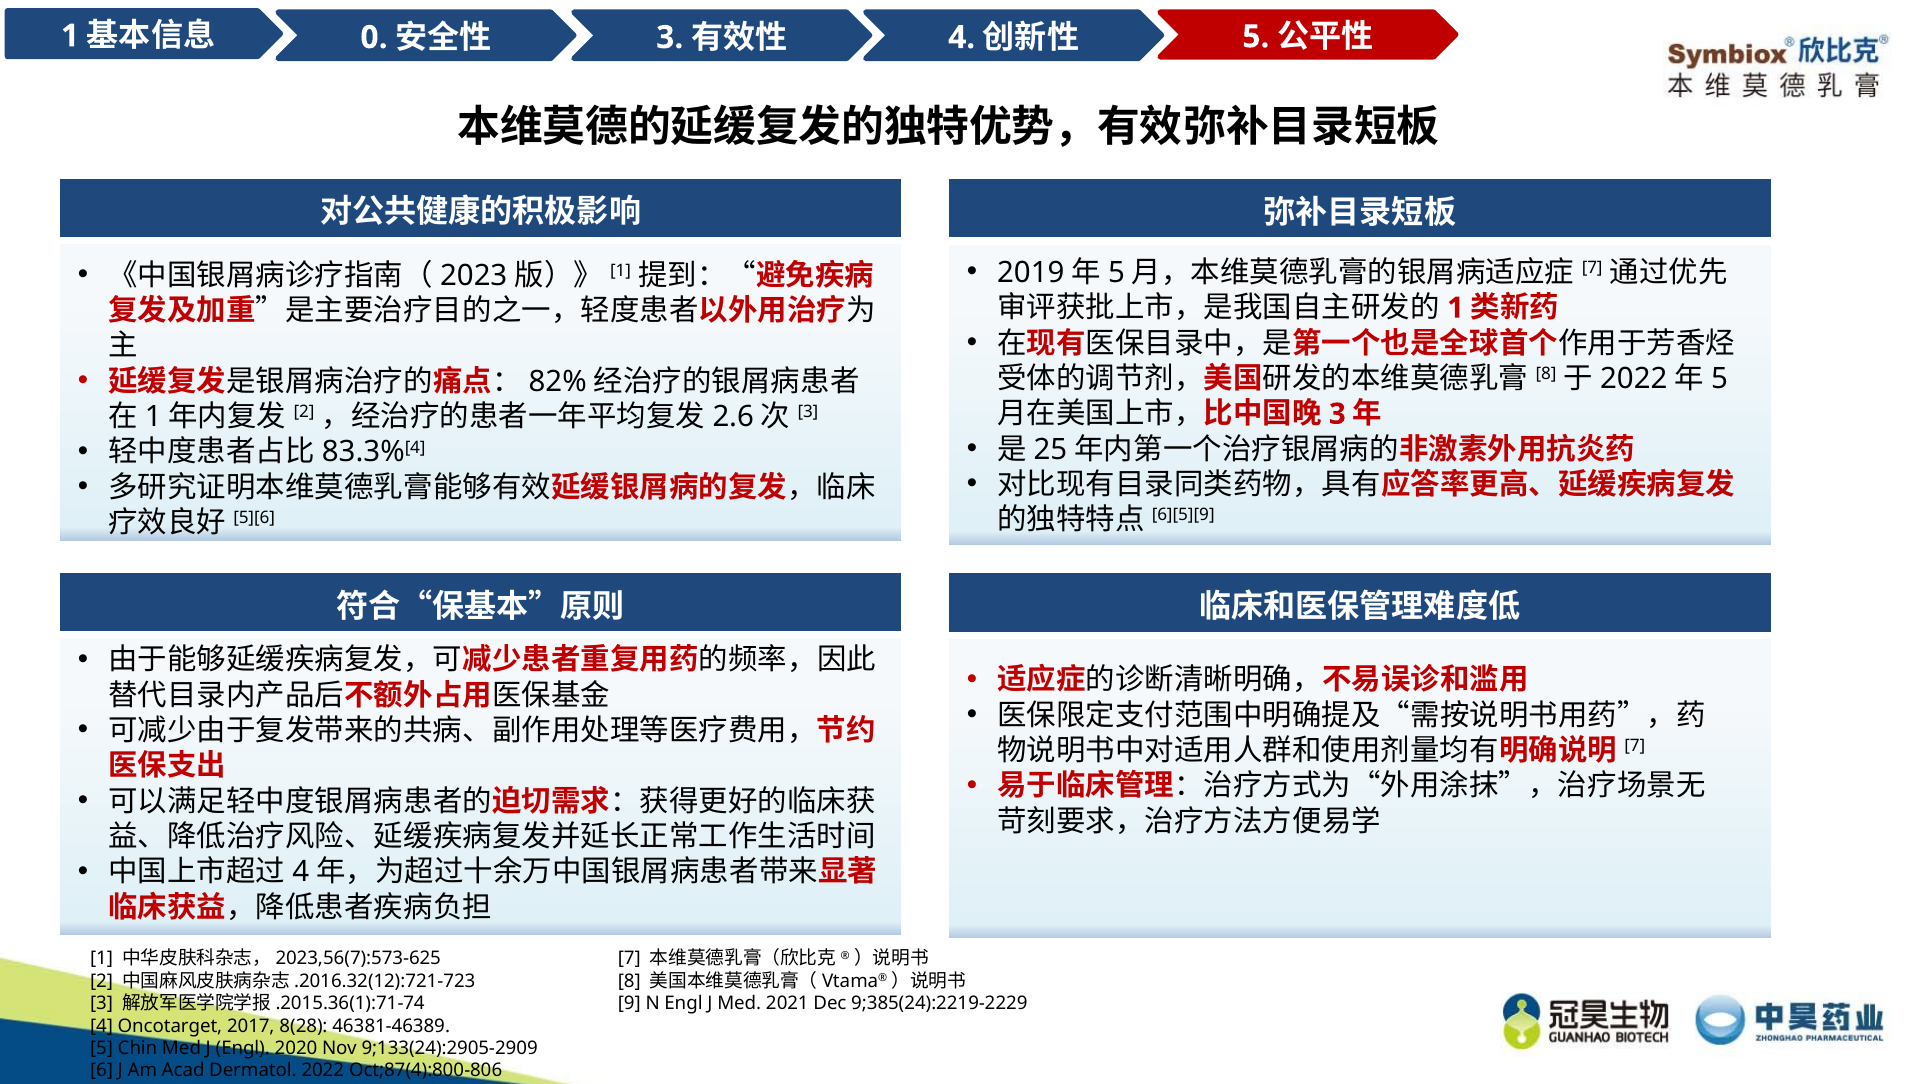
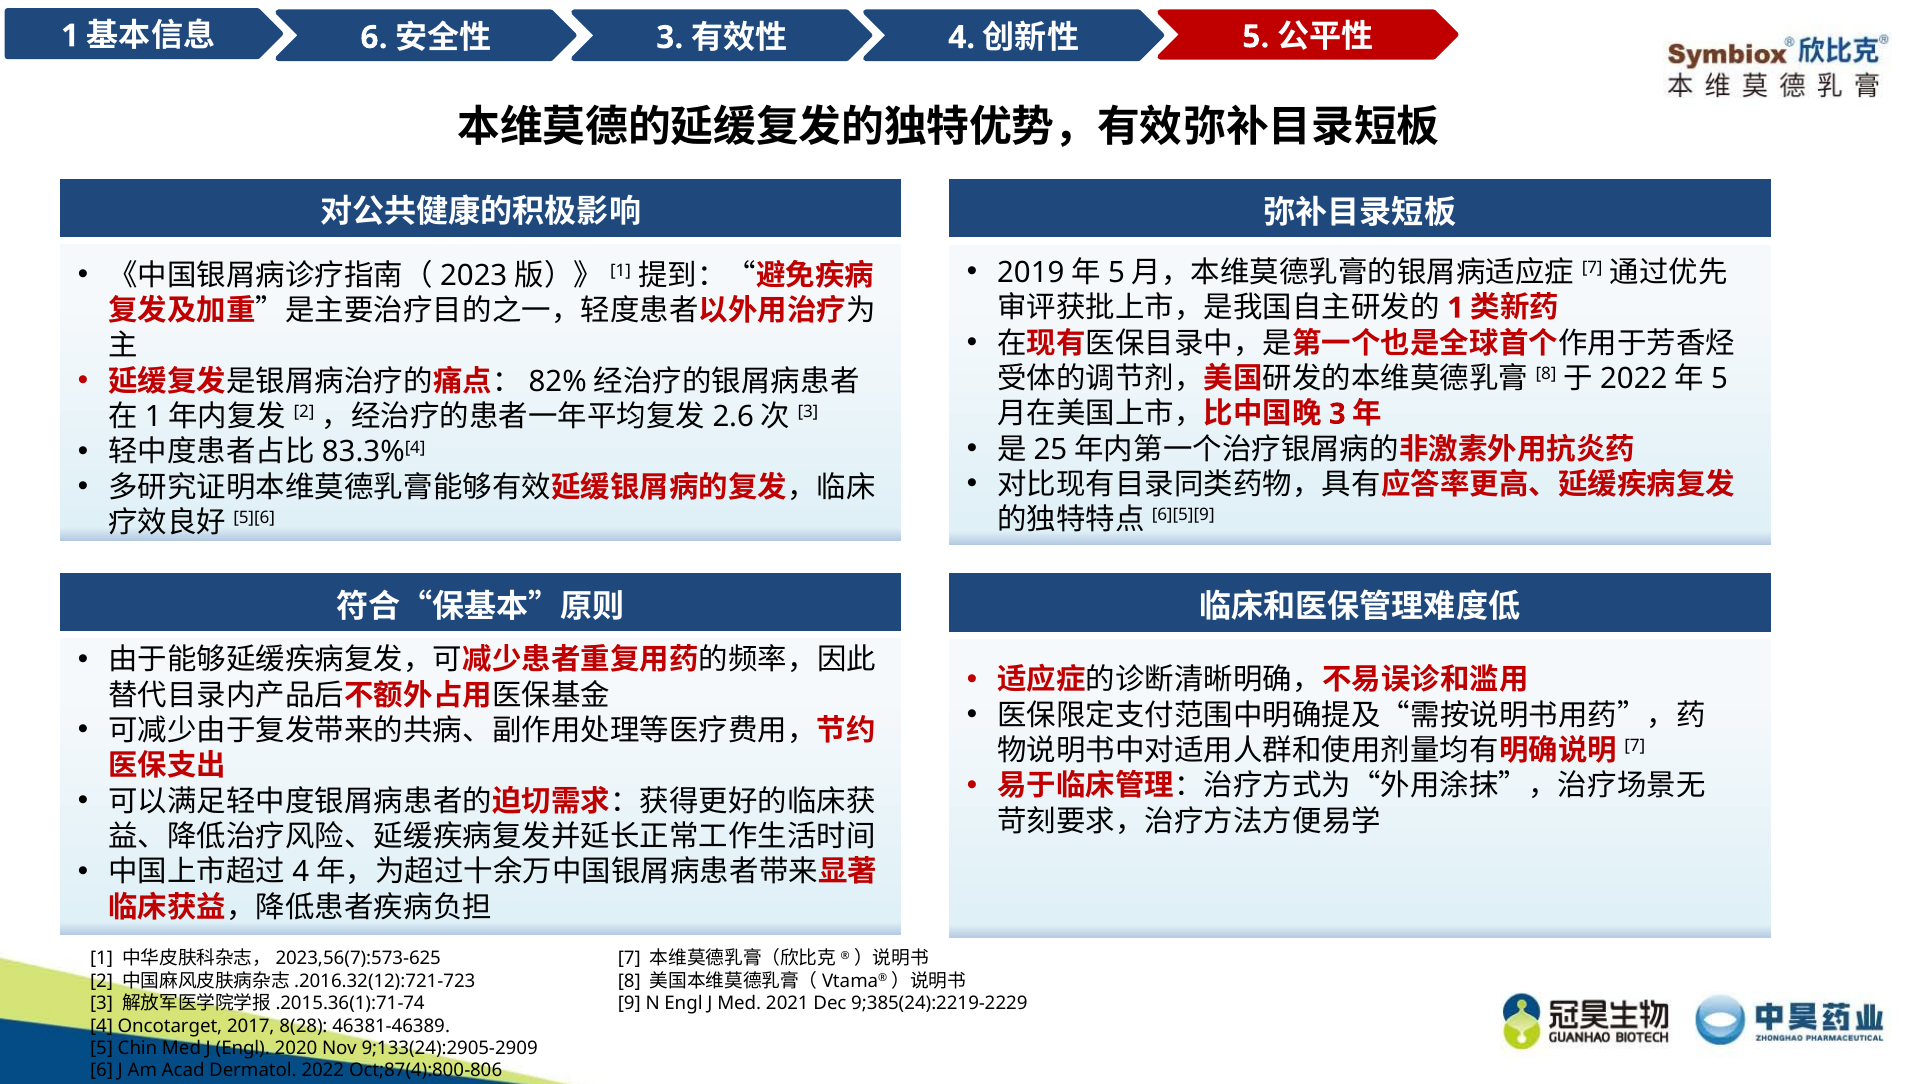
0: 0 -> 6 (374, 37)
